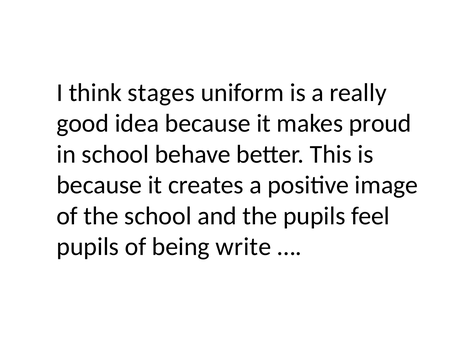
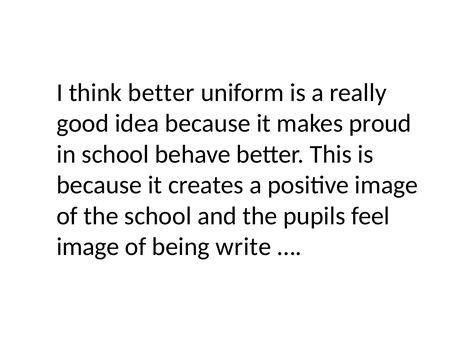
think stages: stages -> better (161, 93)
pupils: pupils -> image (88, 247)
